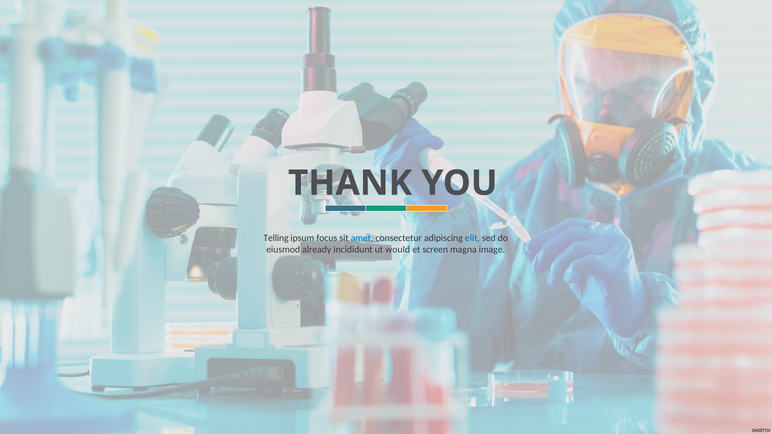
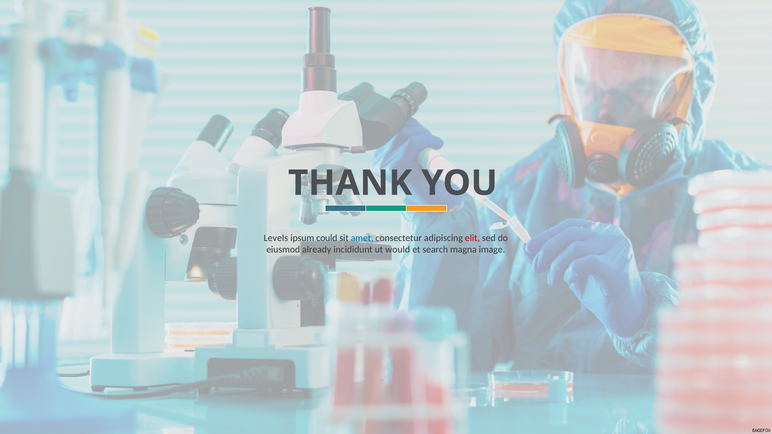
Telling: Telling -> Levels (276, 238)
focus: focus -> could (327, 238)
elit colour: blue -> red (472, 238)
screen: screen -> search (435, 250)
